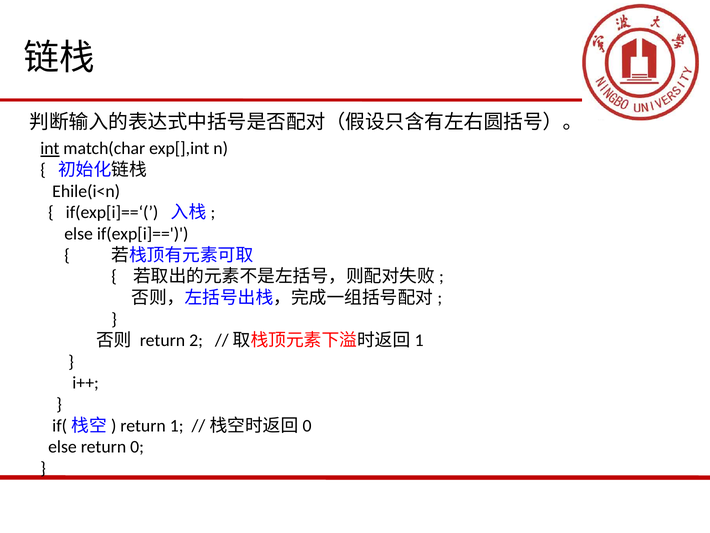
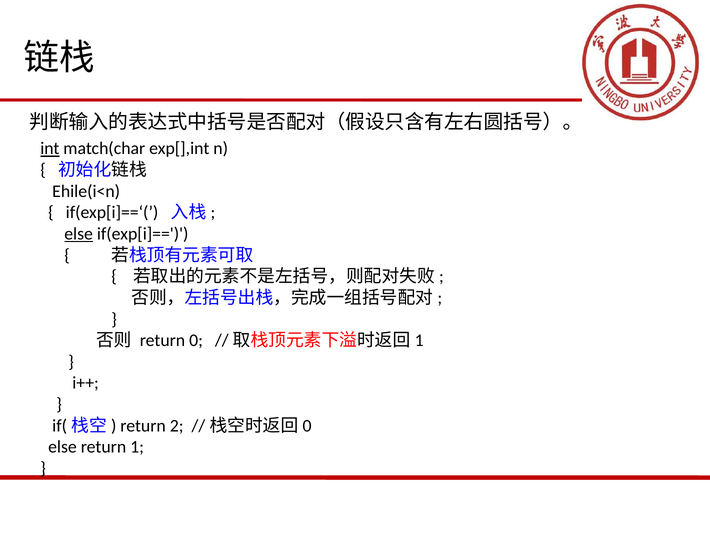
else underline: none -> present (79, 234)
2: 2 -> 0 (196, 340)
1: 1 -> 2 (177, 425)
0: 0 -> 1 (137, 447)
